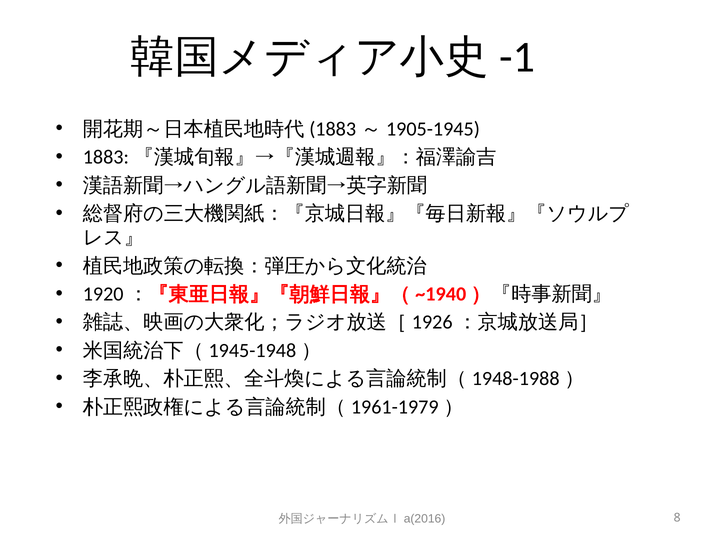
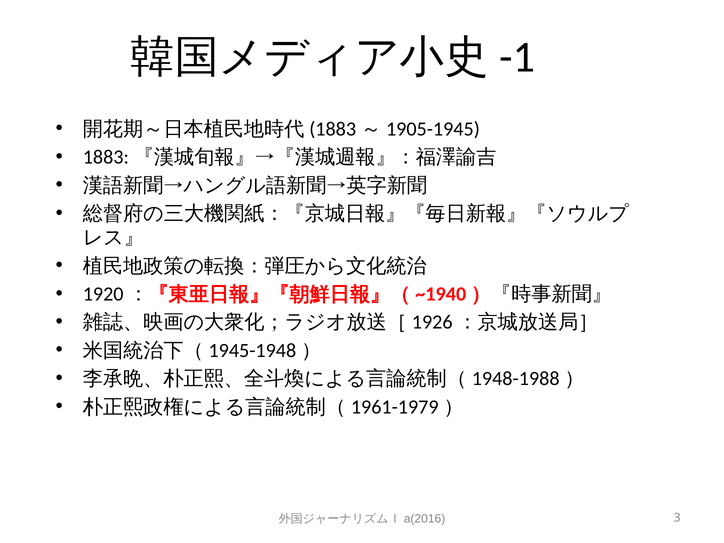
8: 8 -> 3 (677, 518)
